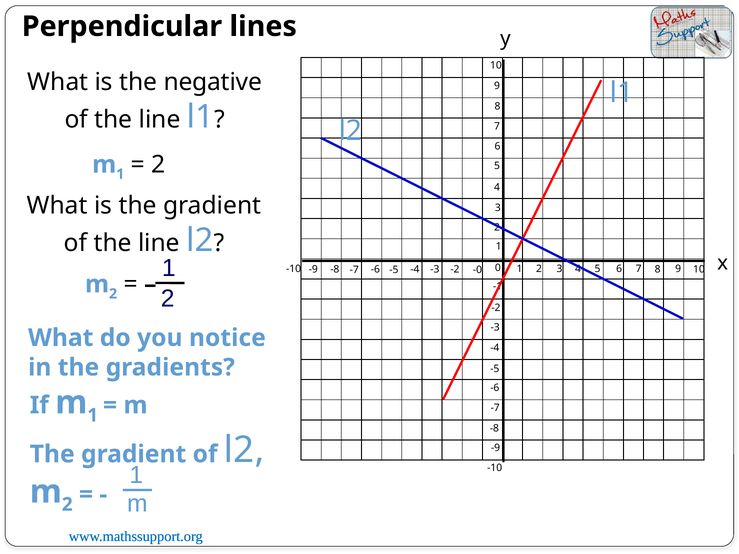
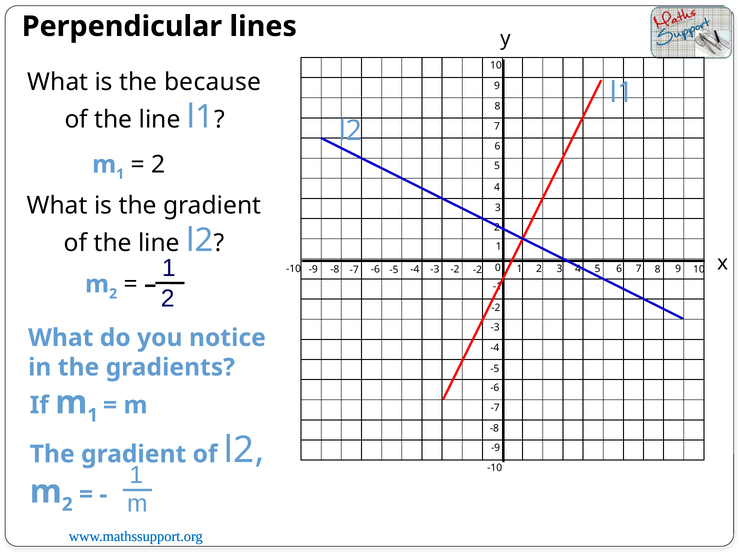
negative: negative -> because (213, 82)
-2 -0: -0 -> -2 (478, 270)
